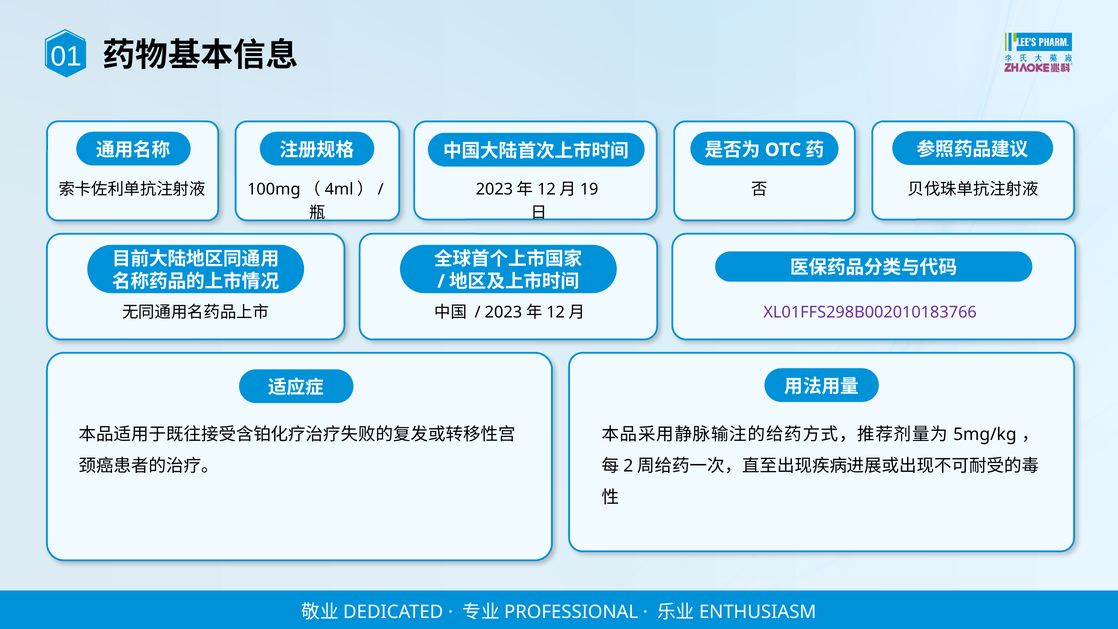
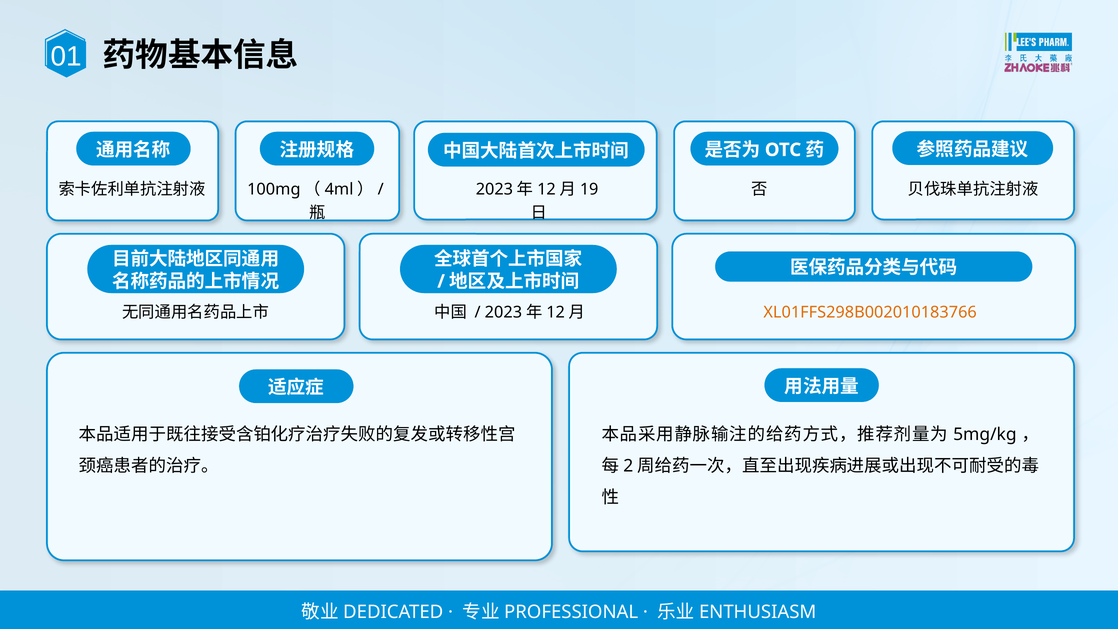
XL01FFS298B002010183766 colour: purple -> orange (870, 312)
